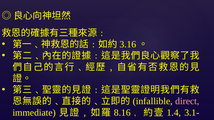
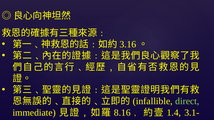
direct colour: pink -> light green (187, 102)
